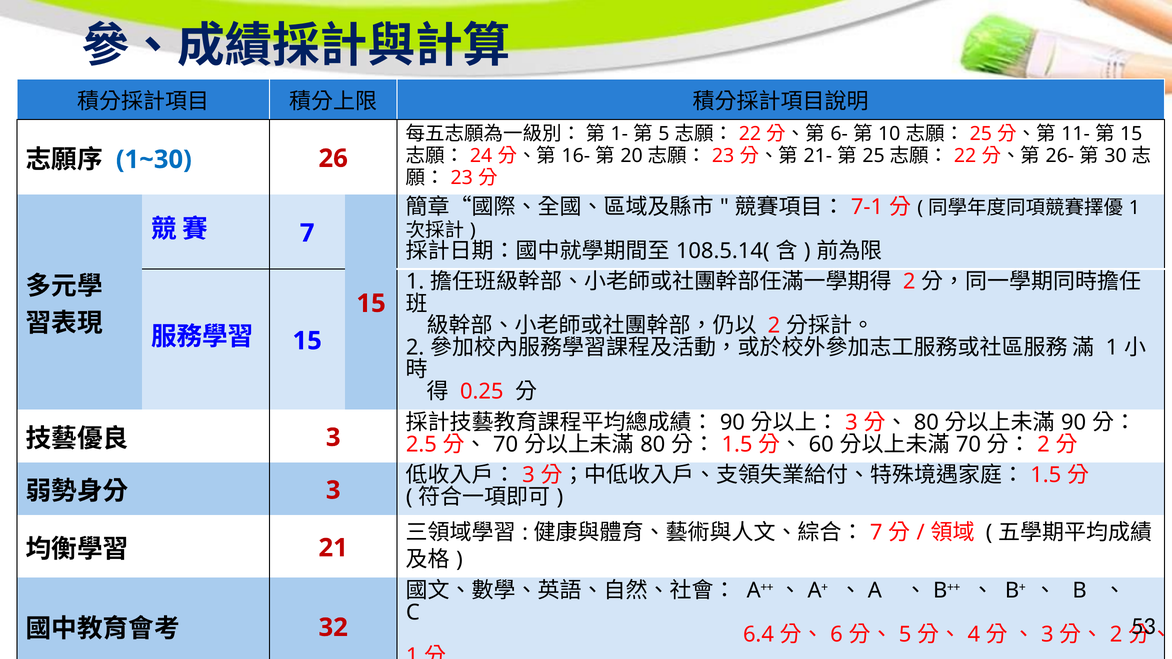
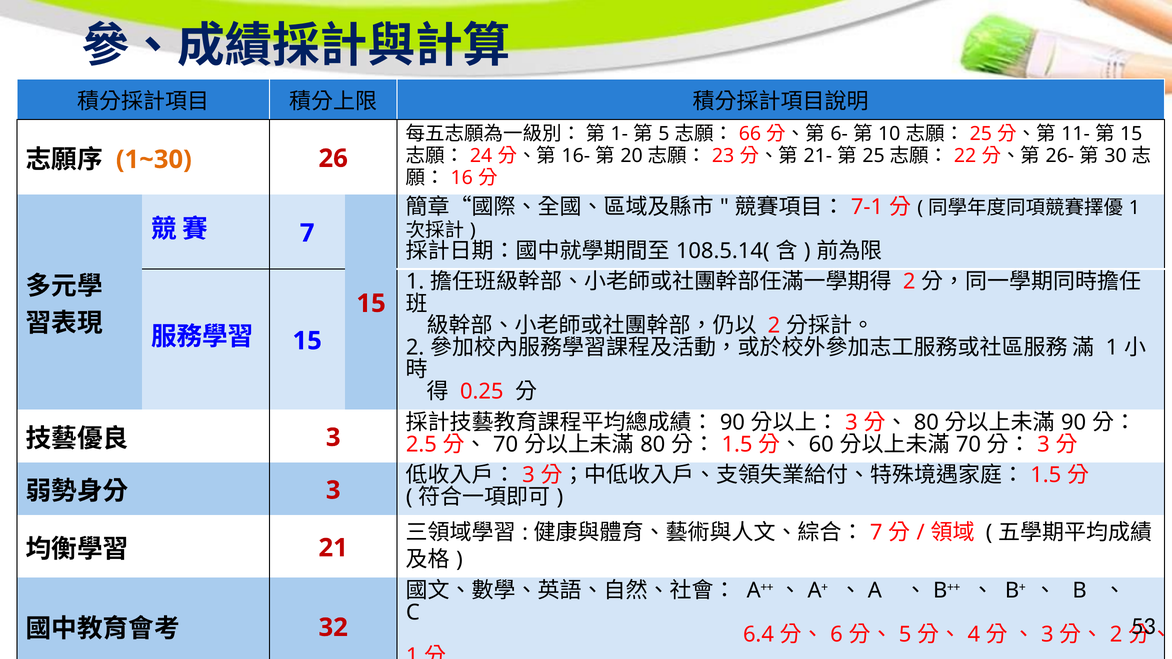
22: 22 -> 66 (750, 134)
1~30 colour: blue -> orange (154, 160)
23: 23 -> 16 (462, 178)
2: 2 -> 3 (1043, 444)
